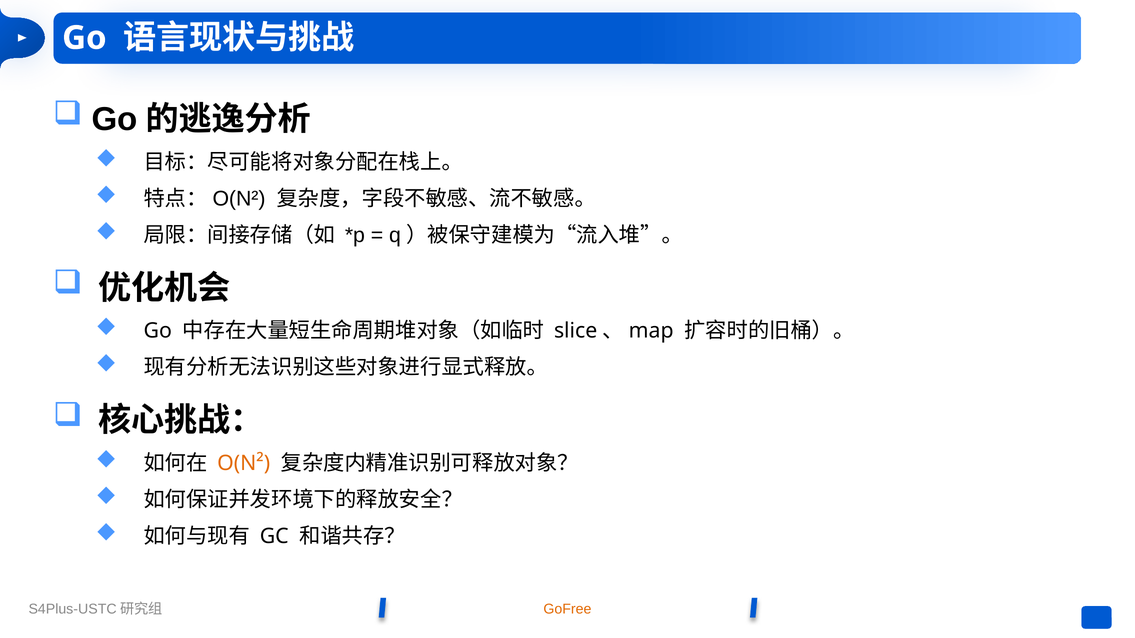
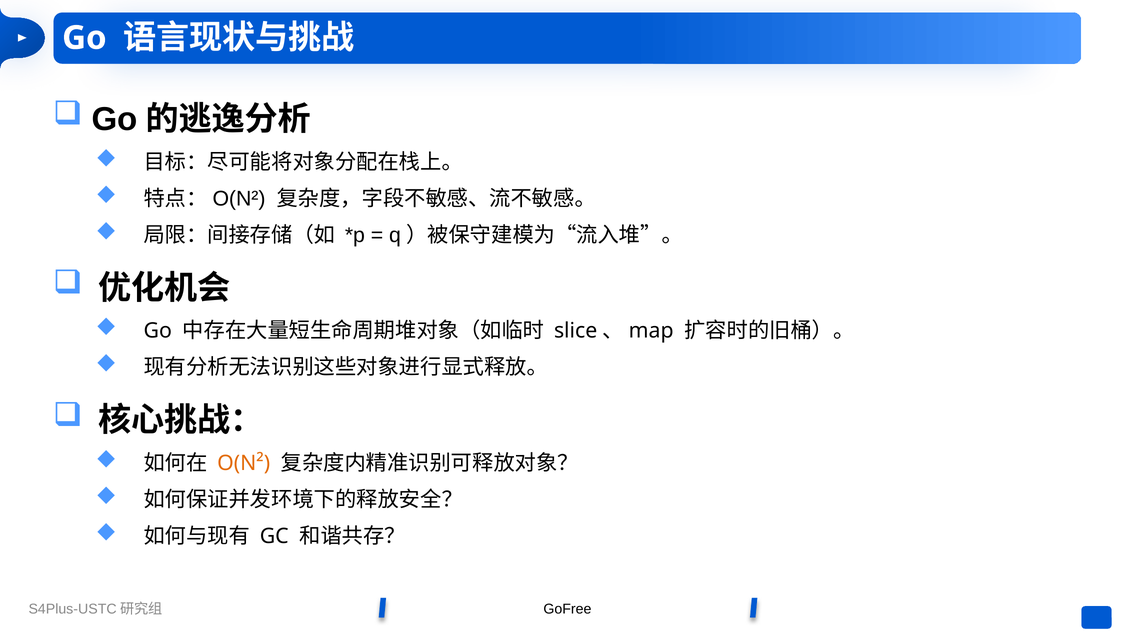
GoFree colour: orange -> black (567, 610)
